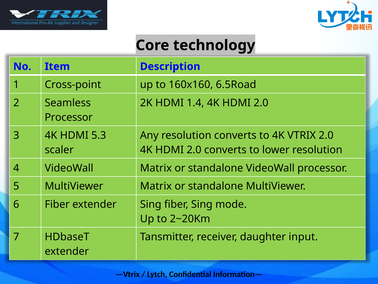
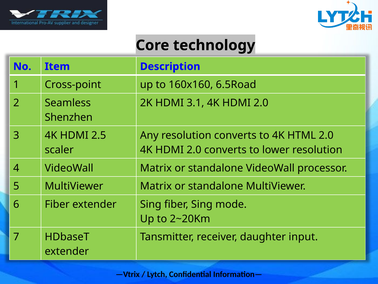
1.4: 1.4 -> 3.1 (195, 103)
Processor: Processor -> Shenzhen (69, 117)
5.3: 5.3 -> 2.5 (99, 135)
VTRIX: VTRIX -> HTML (302, 135)
